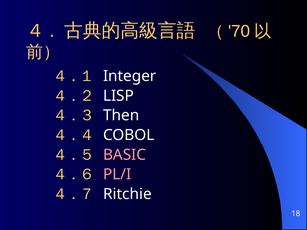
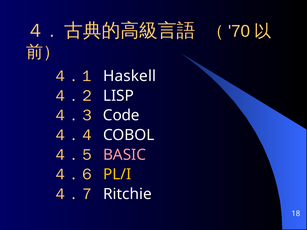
Integer: Integer -> Haskell (130, 76)
Then: Then -> Code (121, 116)
PL/I colour: pink -> yellow (117, 175)
